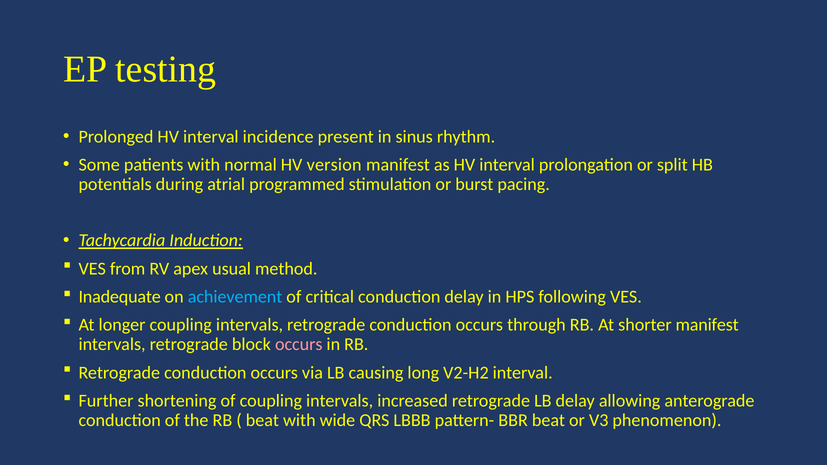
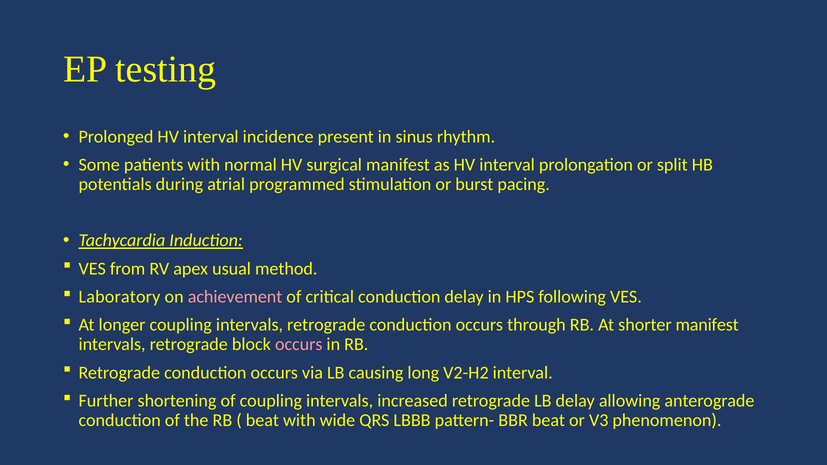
version: version -> surgical (334, 165)
Inadequate: Inadequate -> Laboratory (119, 297)
achievement colour: light blue -> pink (235, 297)
